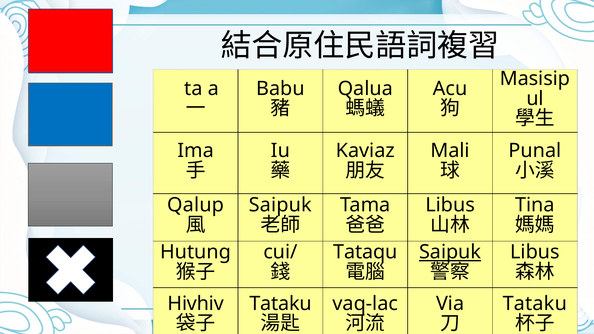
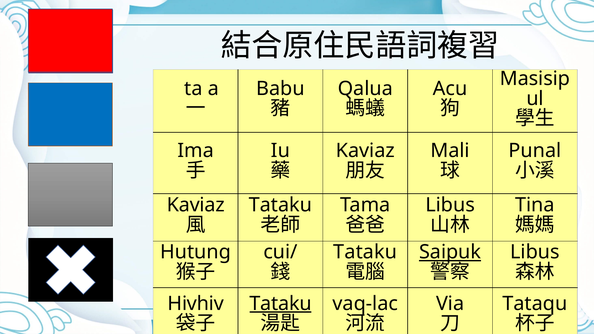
Qalup: Qalup -> Kaviaz (196, 205)
Saipuk: Saipuk -> Tataku (280, 205)
Tataqu: Tataqu -> Tataku (365, 252)
Tataku underline: none -> present (281, 304)
Tataku: Tataku -> Tataqu (535, 304)
